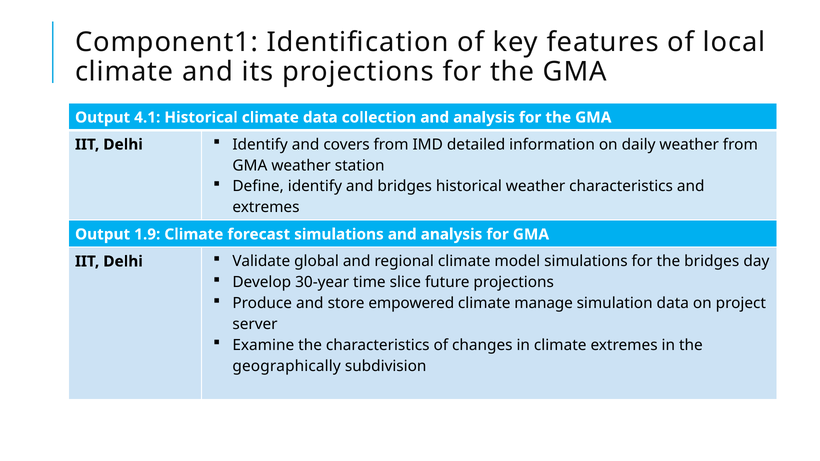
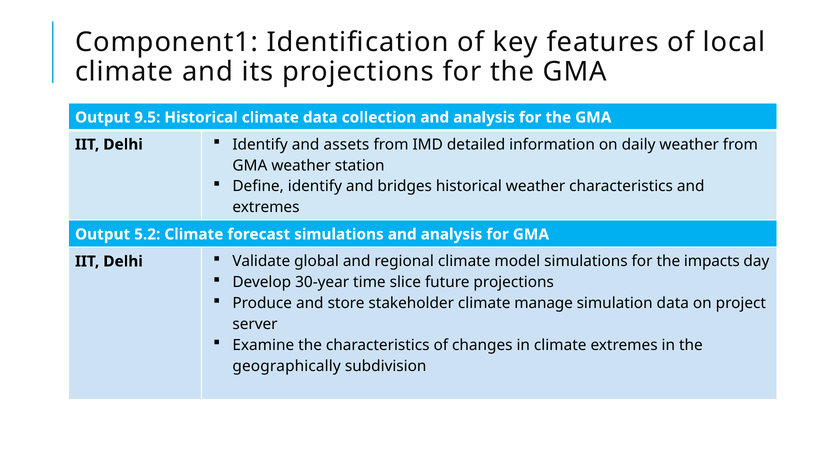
4.1: 4.1 -> 9.5 (147, 118)
covers: covers -> assets (346, 145)
1.9: 1.9 -> 5.2 (147, 234)
the bridges: bridges -> impacts (712, 262)
empowered: empowered -> stakeholder (411, 303)
